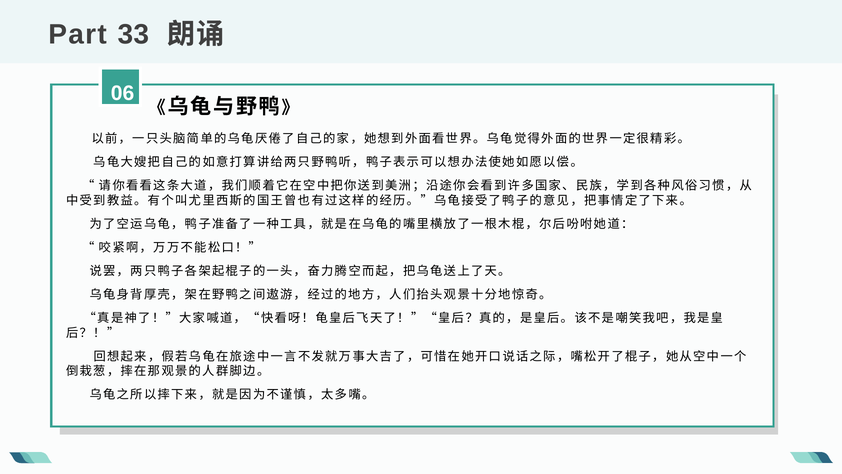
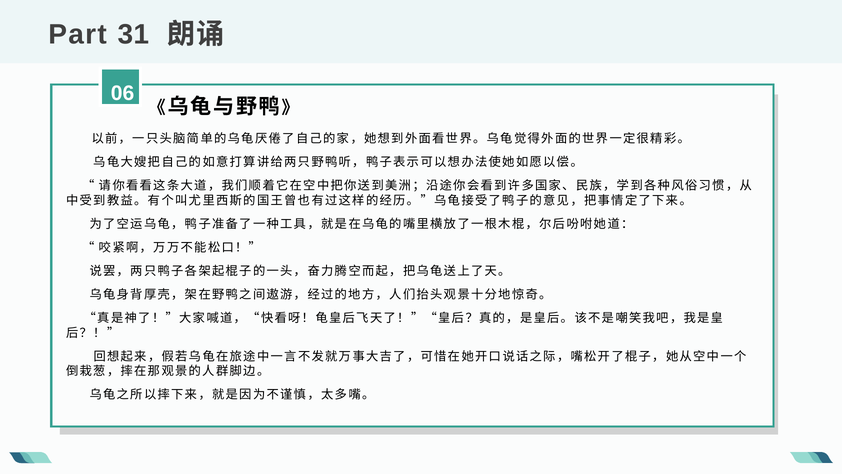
33: 33 -> 31 (133, 35)
